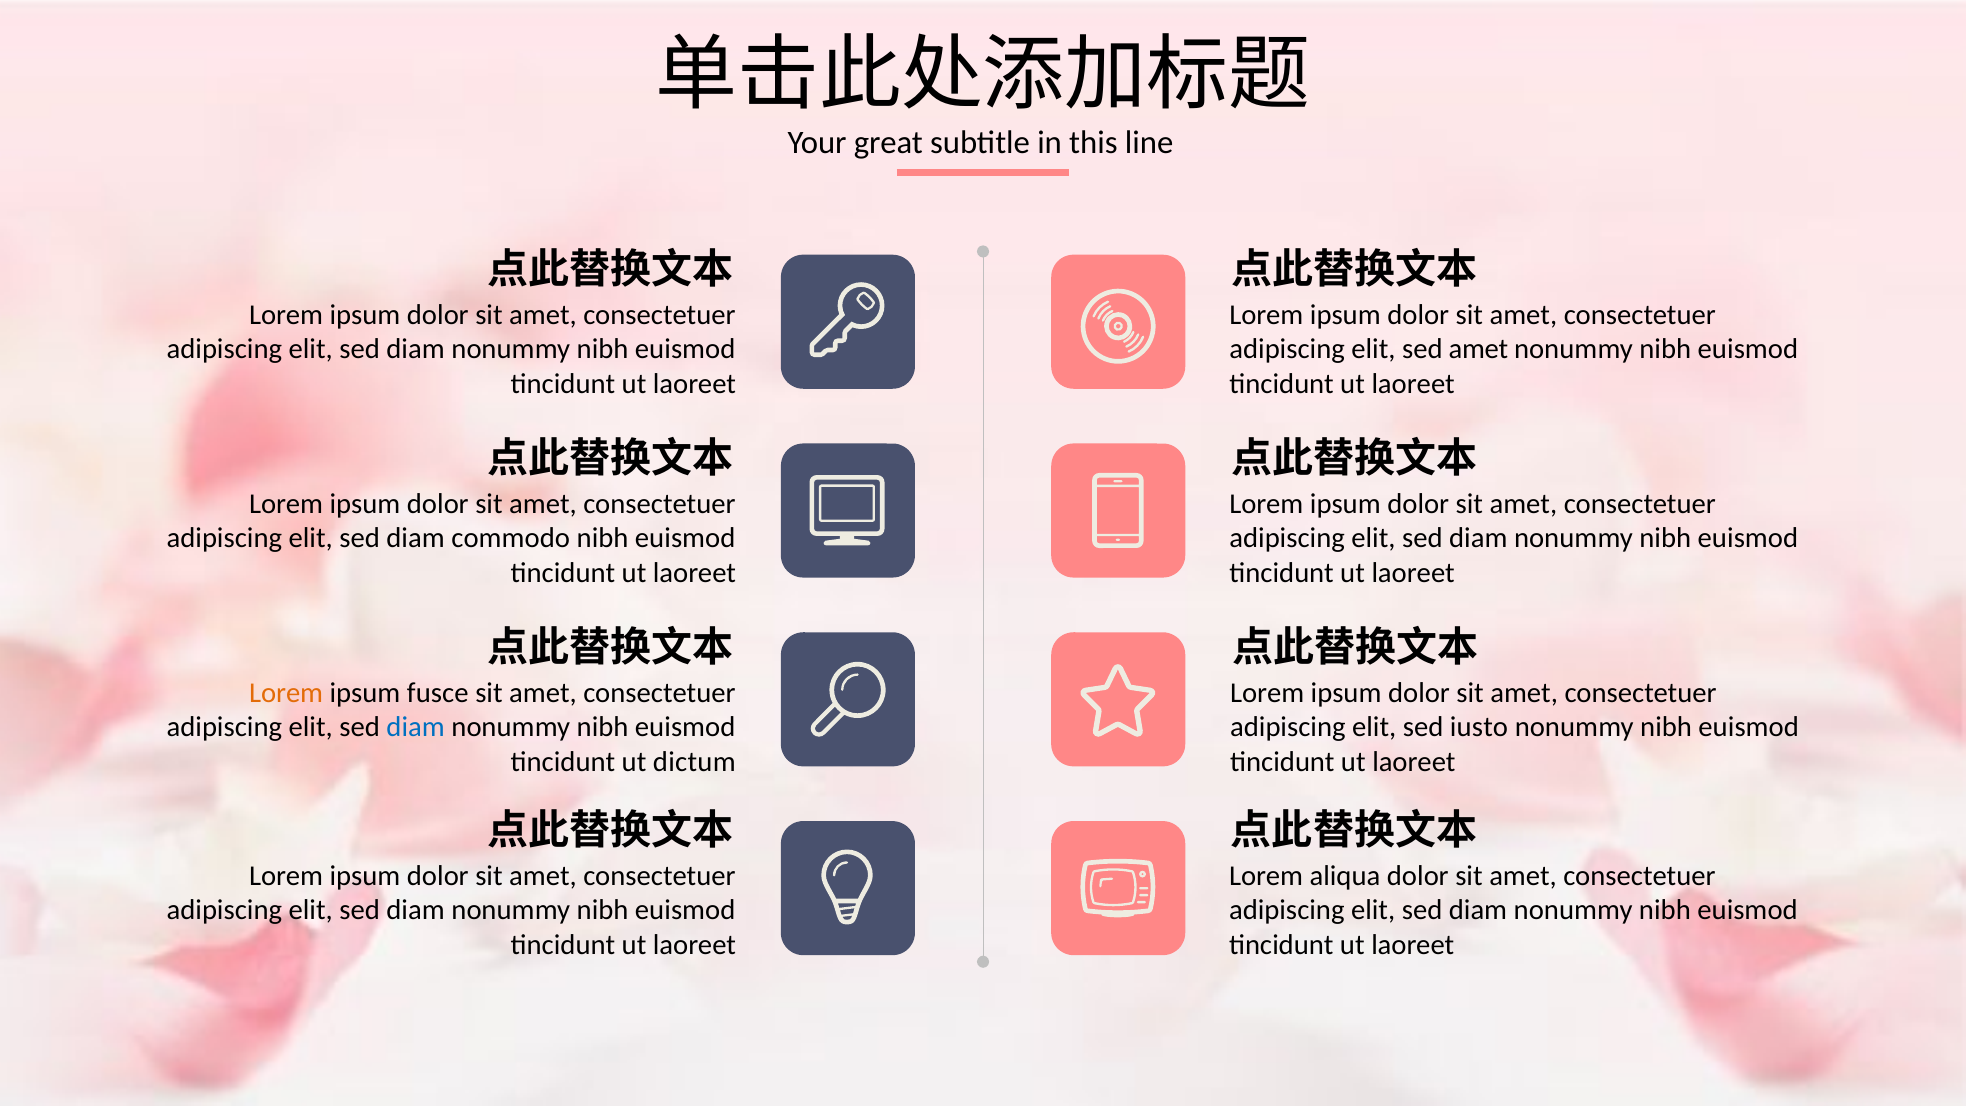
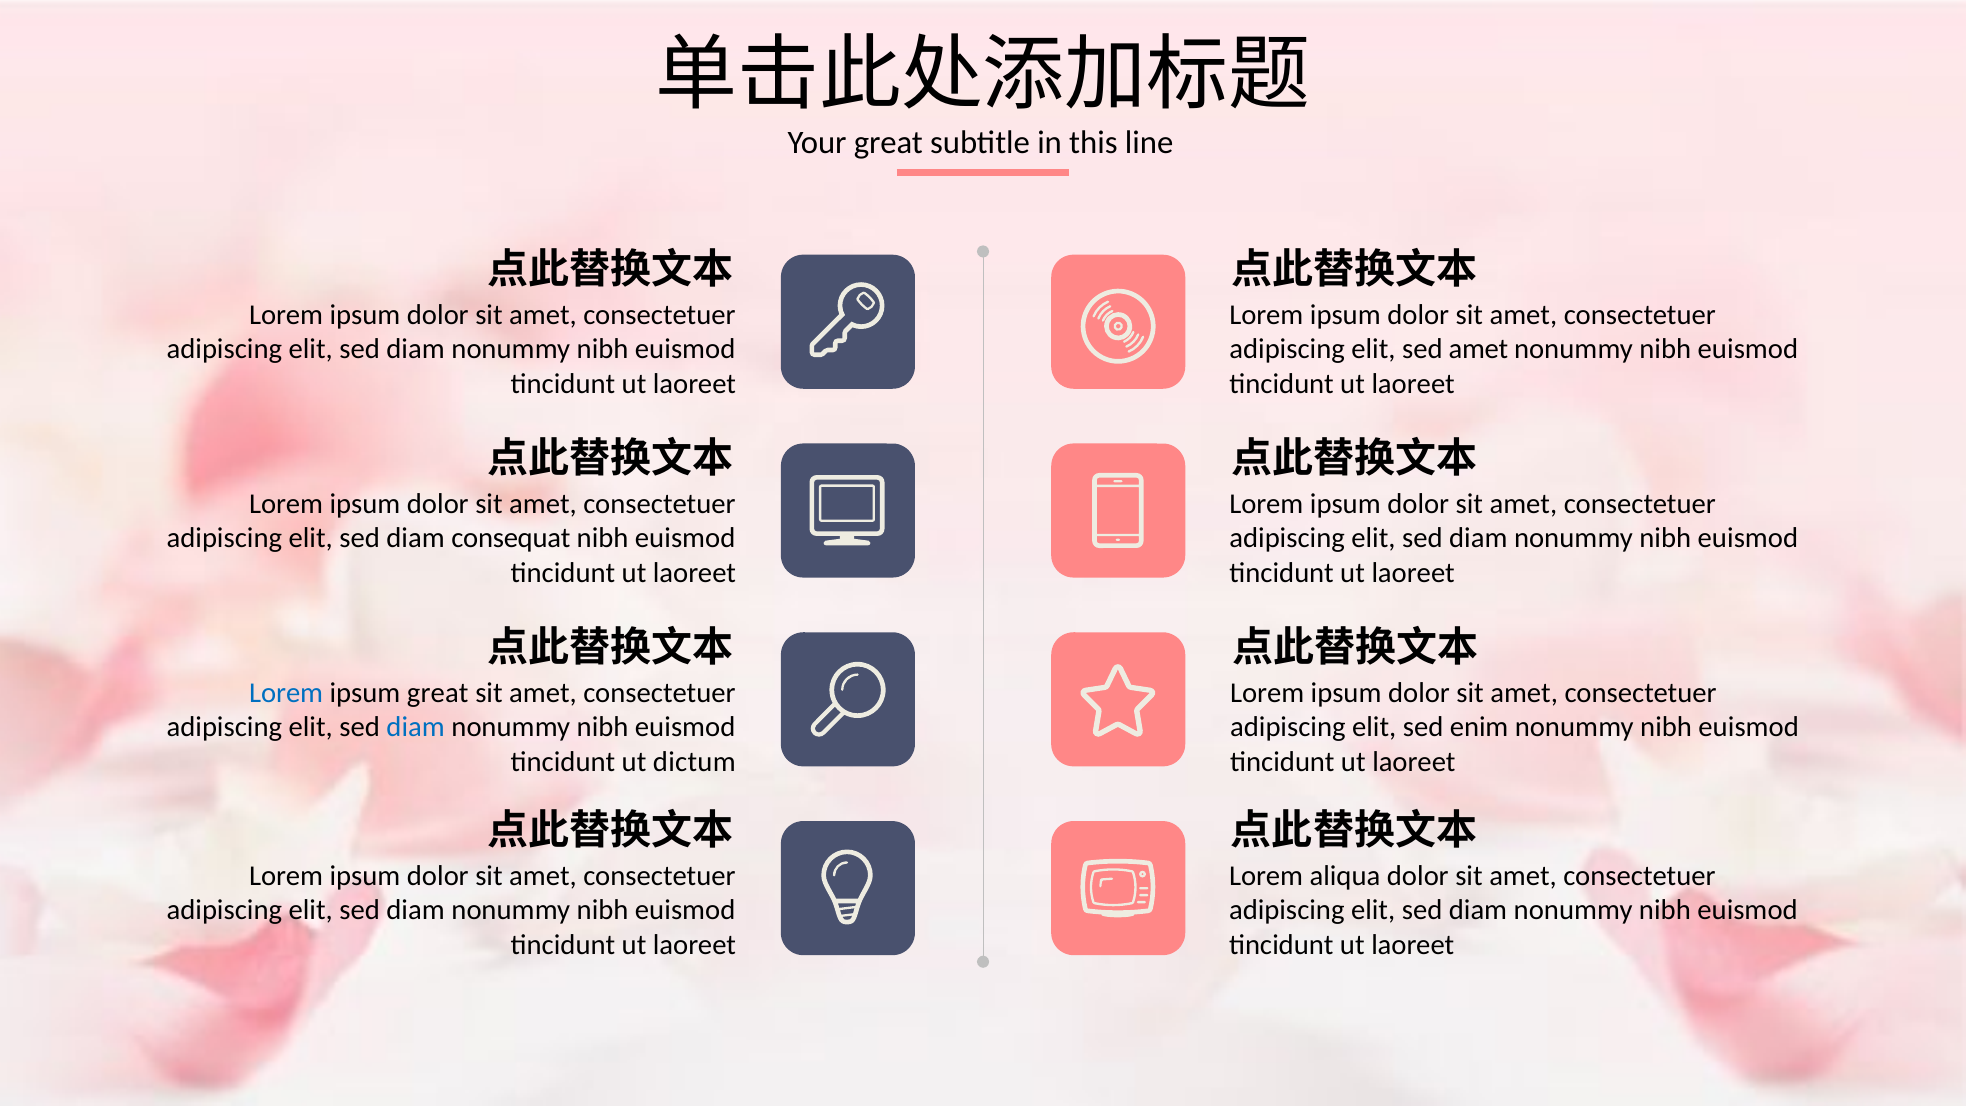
commodo: commodo -> consequat (511, 538)
Lorem colour: orange -> blue (286, 693)
ipsum fusce: fusce -> great (438, 693)
iusto: iusto -> enim (1479, 727)
